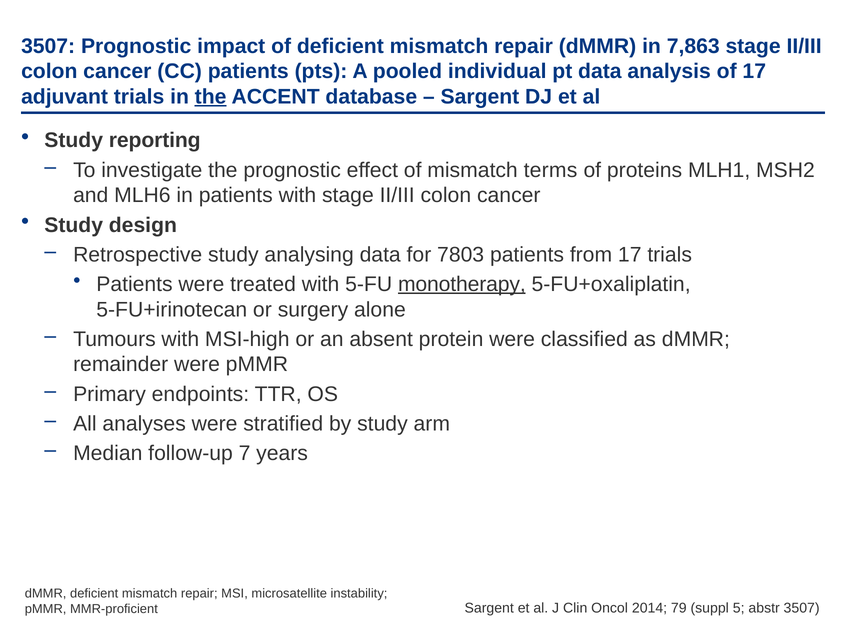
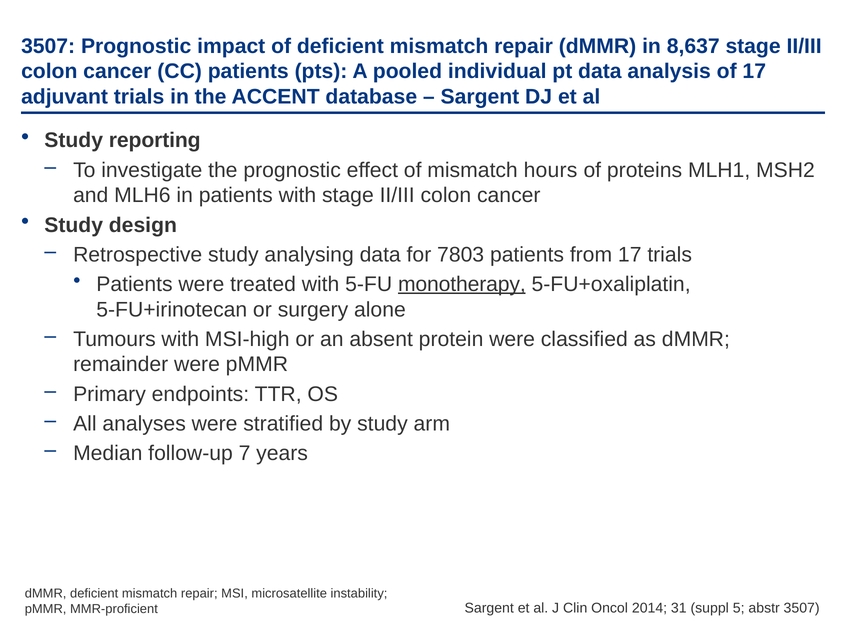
7,863: 7,863 -> 8,637 (693, 46)
the underline: present -> none (211, 97)
terms: terms -> hours (550, 170)
79: 79 -> 31 (679, 609)
